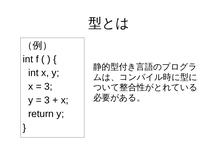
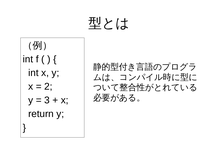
3: 3 -> 2 (48, 87)
